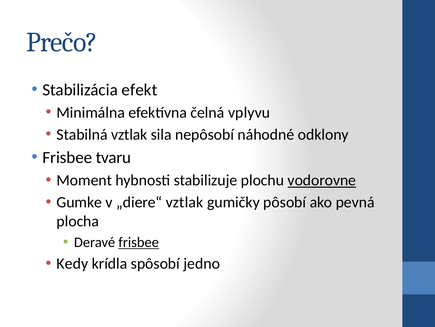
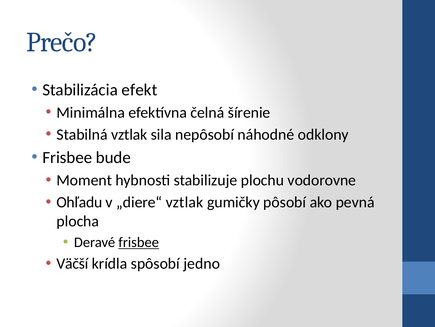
vplyvu: vplyvu -> šírenie (249, 112)
tvaru: tvaru -> bude (113, 157)
vodorovne underline: present -> none (322, 180)
Gumke: Gumke -> Ohľadu (79, 202)
Kedy: Kedy -> Väčší (72, 263)
